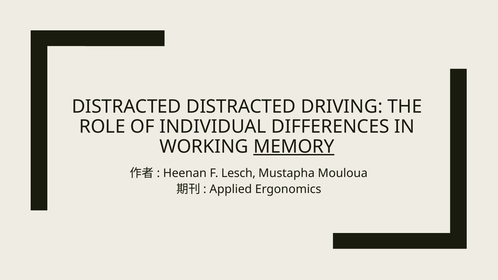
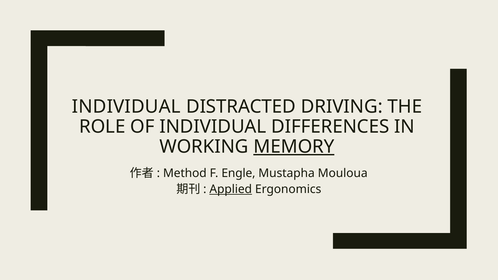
DISTRACTED: DISTRACTED -> INDIVIDUAL (126, 107)
Heenan: Heenan -> Method (185, 173)
Lesch: Lesch -> Engle (238, 173)
Applied underline: none -> present (231, 189)
